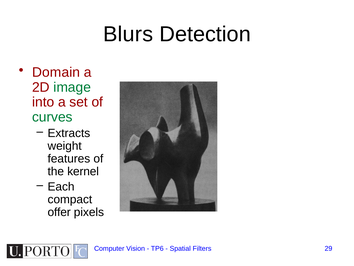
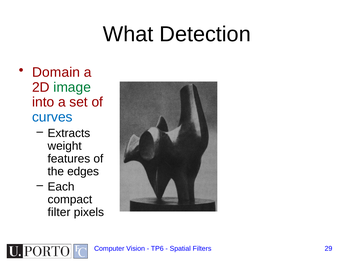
Blurs: Blurs -> What (128, 34)
curves colour: green -> blue (52, 117)
kernel: kernel -> edges (83, 171)
offer: offer -> filter (59, 212)
